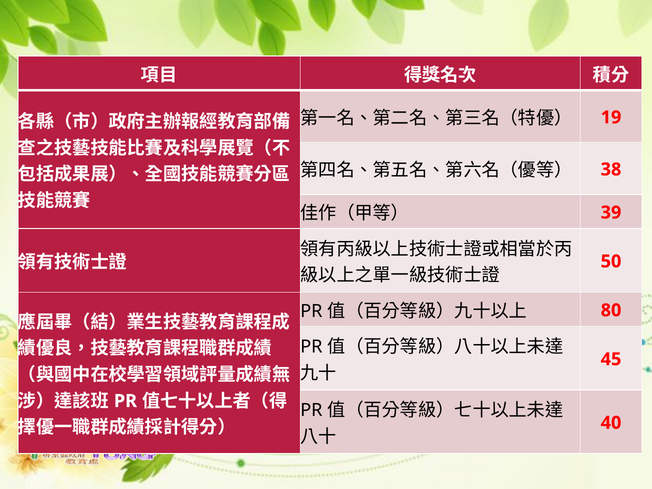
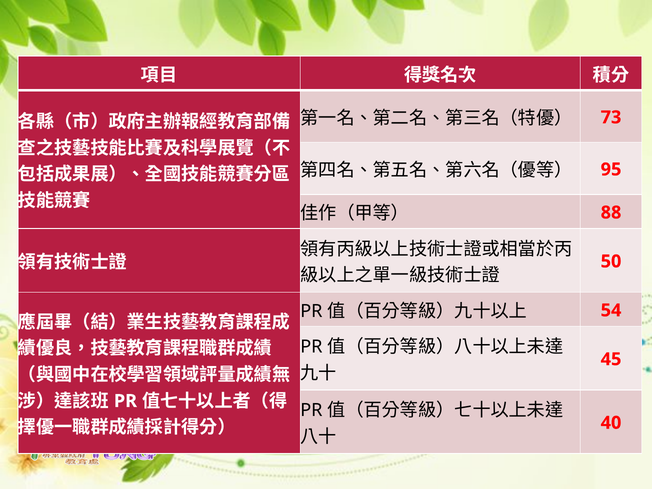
19: 19 -> 73 (611, 117)
38: 38 -> 95 (611, 169)
39: 39 -> 88 (611, 213)
80: 80 -> 54 (611, 310)
